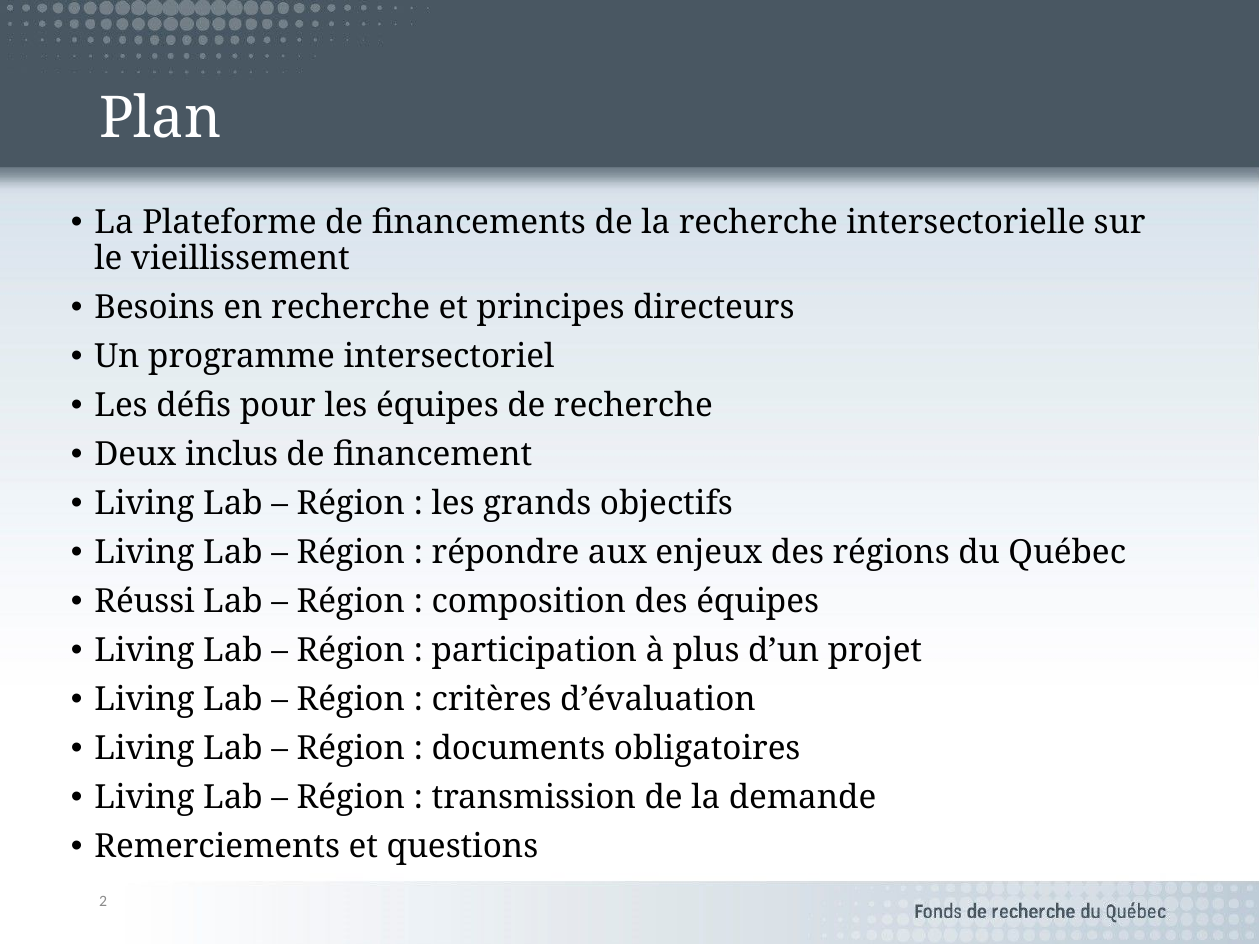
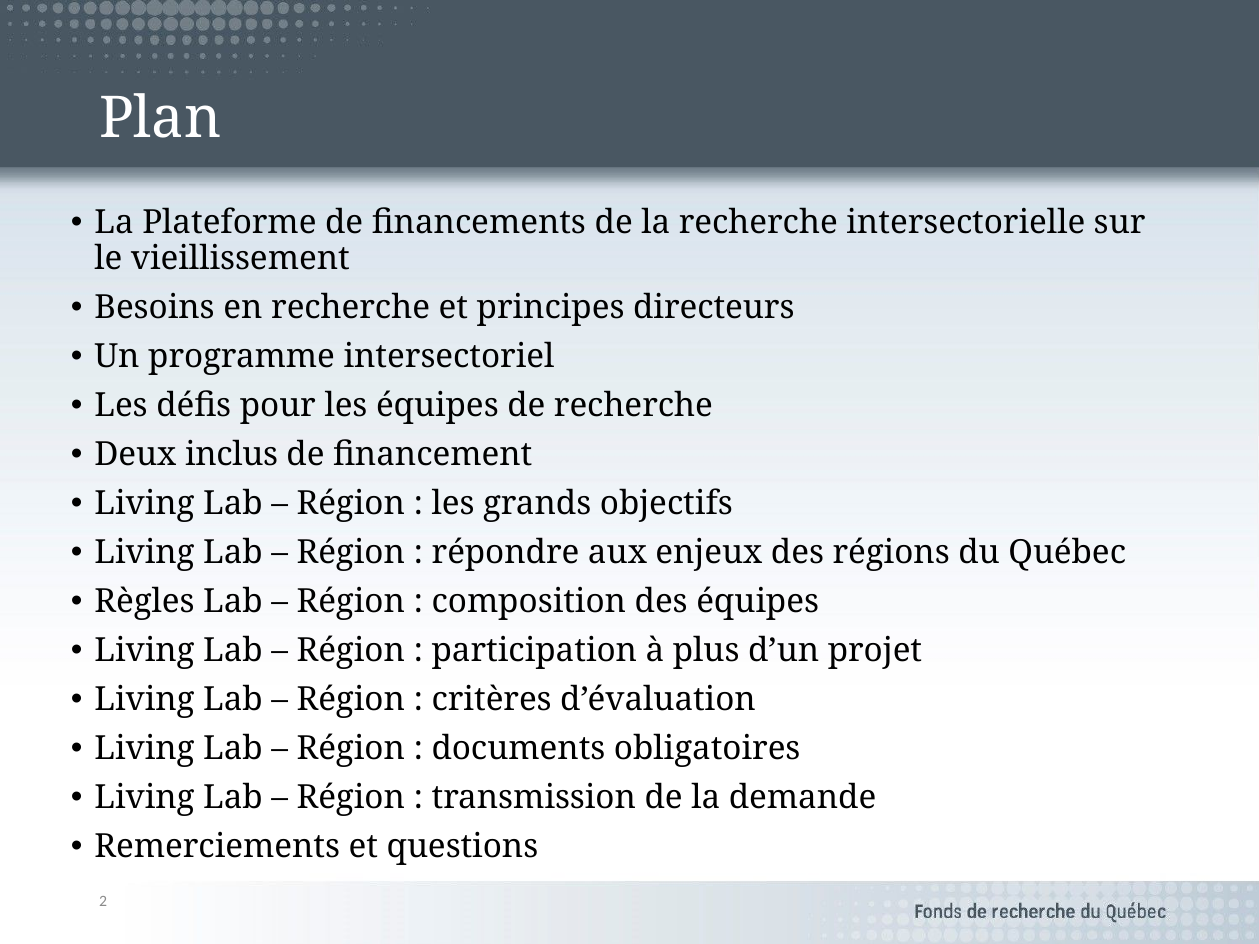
Réussi: Réussi -> Règles (144, 602)
